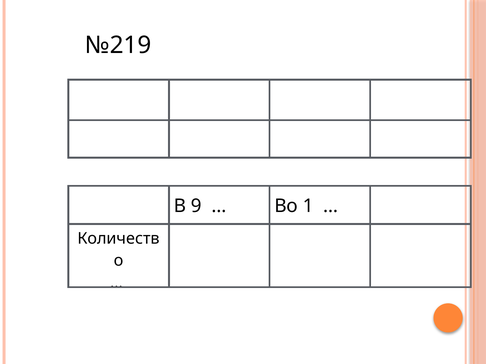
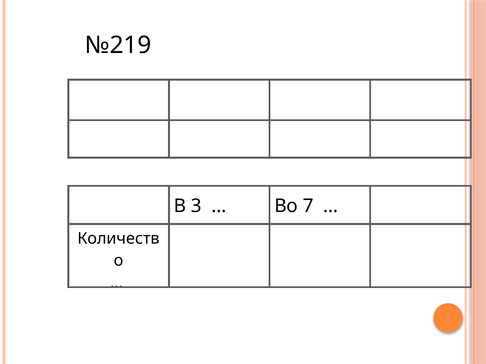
9: 9 -> 3 (196, 206)
1: 1 -> 7 (308, 206)
